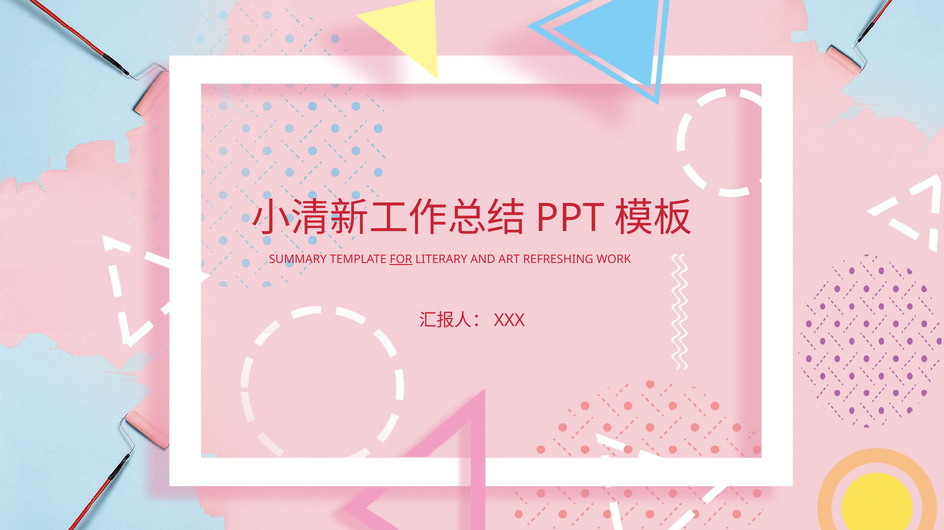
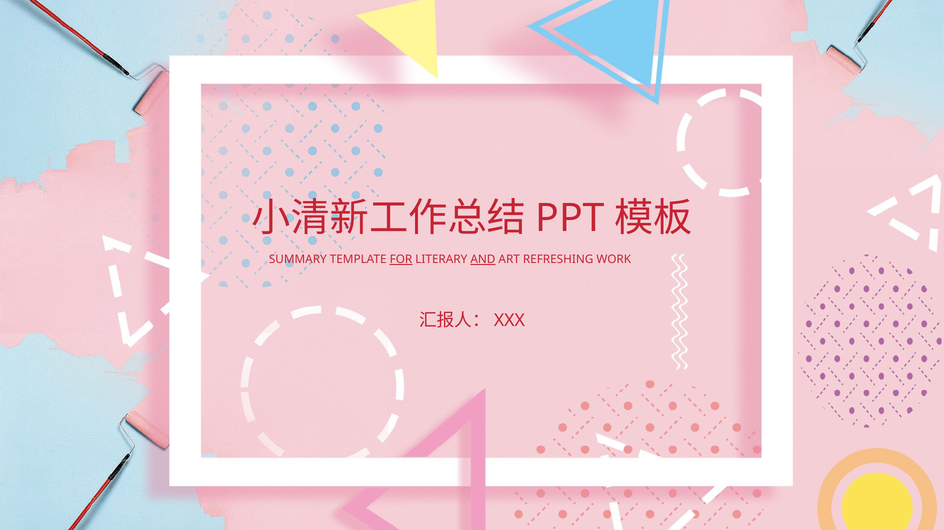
AND underline: none -> present (483, 260)
